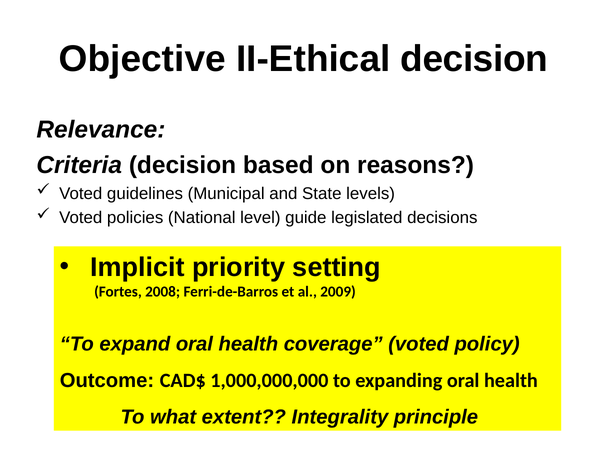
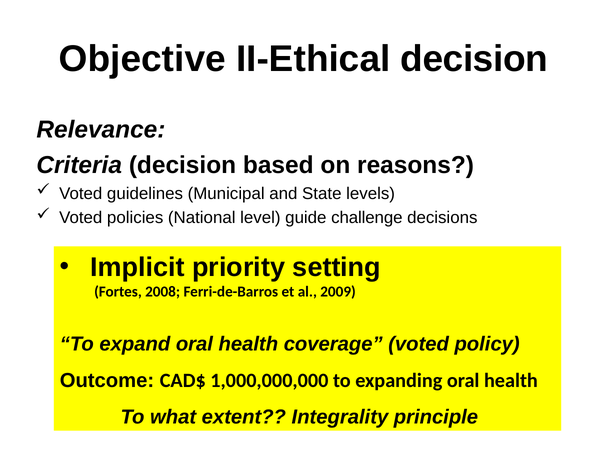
legislated: legislated -> challenge (367, 217)
